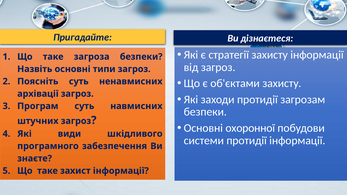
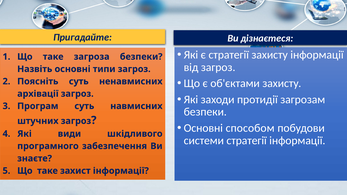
охоронної: охоронної -> способом (250, 128)
системи протидії: протидії -> стратегії (247, 141)
